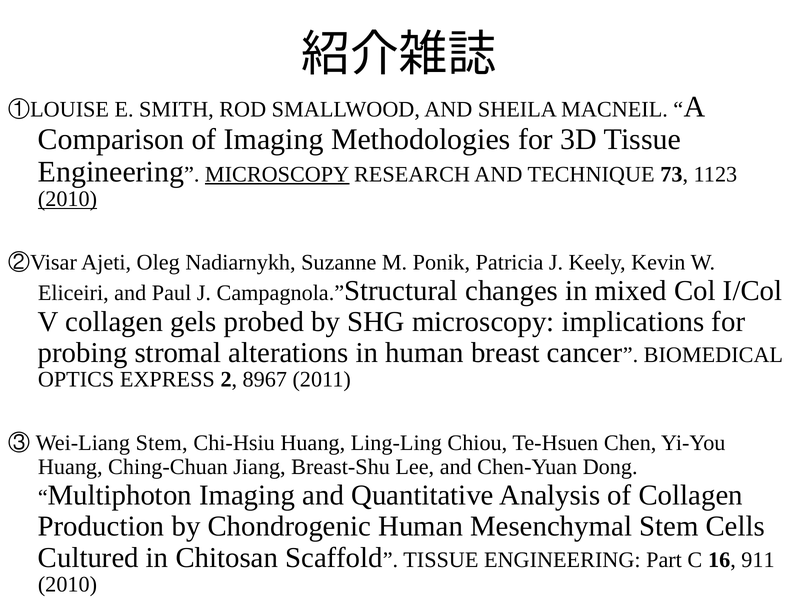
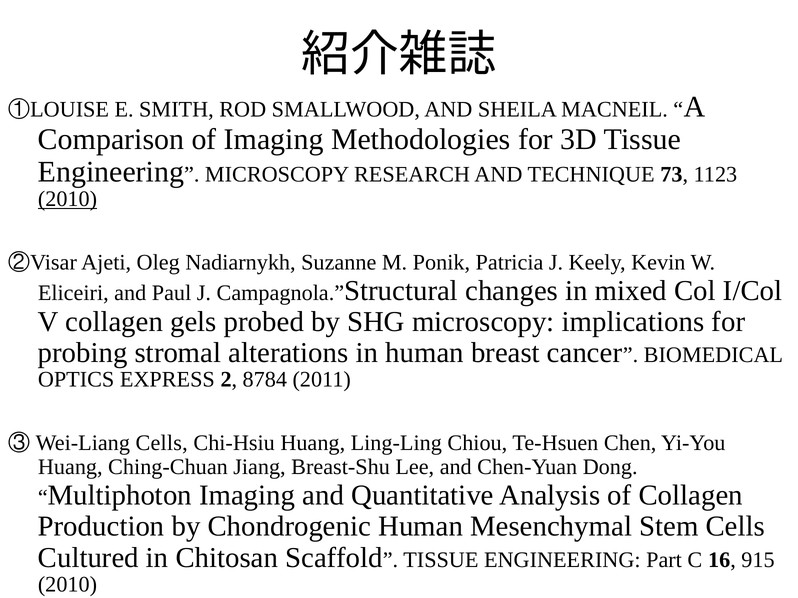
MICROSCOPY underline: present -> none (277, 174)
8967: 8967 -> 8784 (265, 380)
Wei-Liang Stem: Stem -> Cells (162, 443)
911: 911 -> 915 (758, 560)
